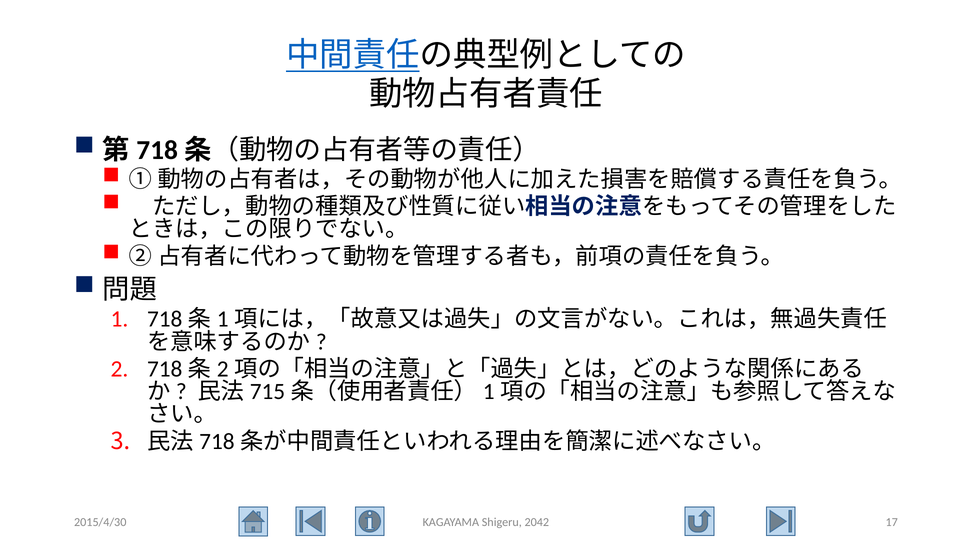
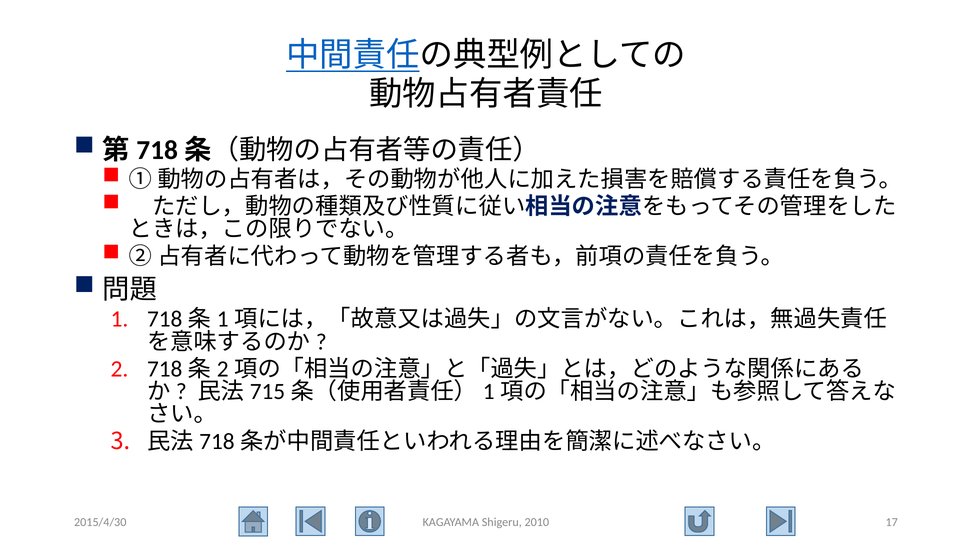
2042: 2042 -> 2010 (537, 522)
